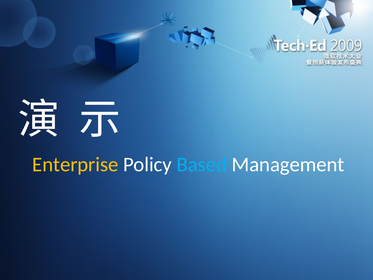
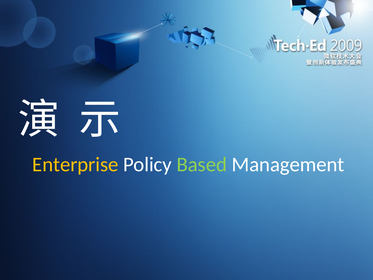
Based colour: light blue -> light green (202, 164)
